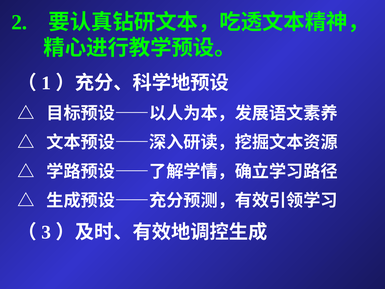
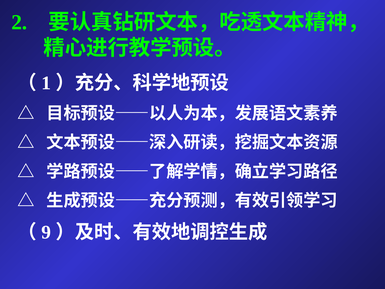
3: 3 -> 9 (46, 232)
